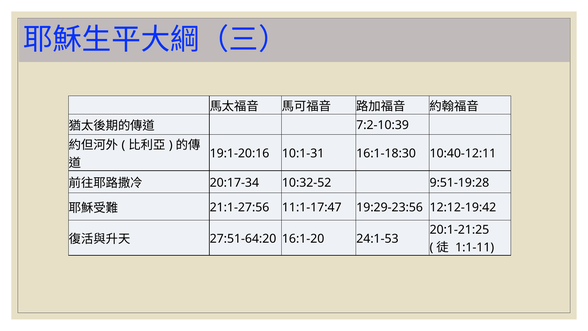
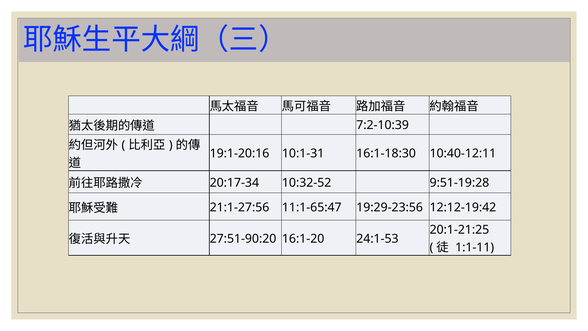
11:1-17:47: 11:1-17:47 -> 11:1-65:47 (312, 207)
27:51-64:20: 27:51-64:20 -> 27:51-90:20 (243, 238)
